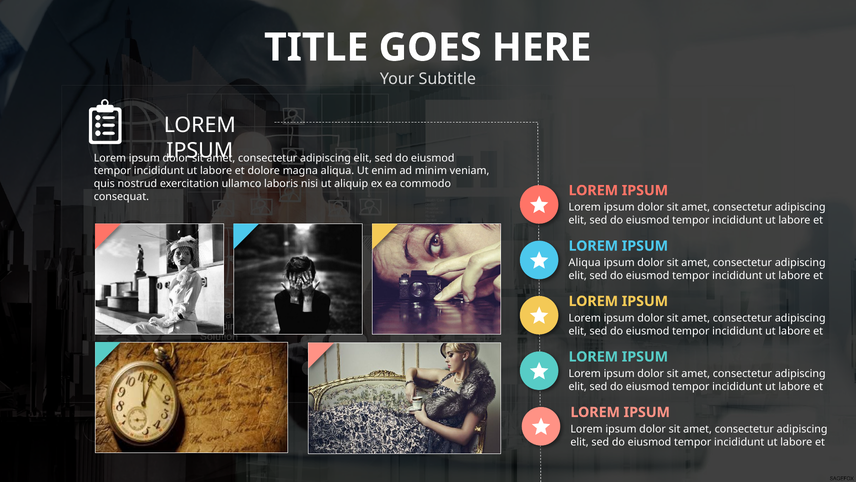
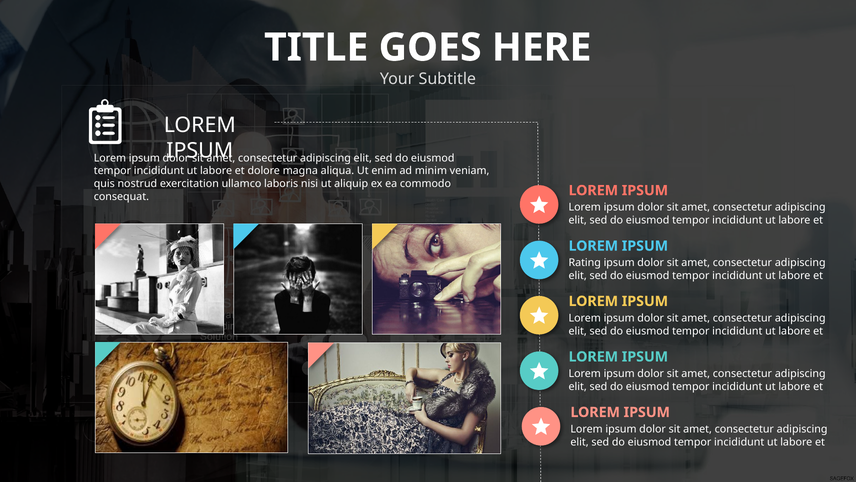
Aliqua: Aliqua -> Rating (585, 263)
